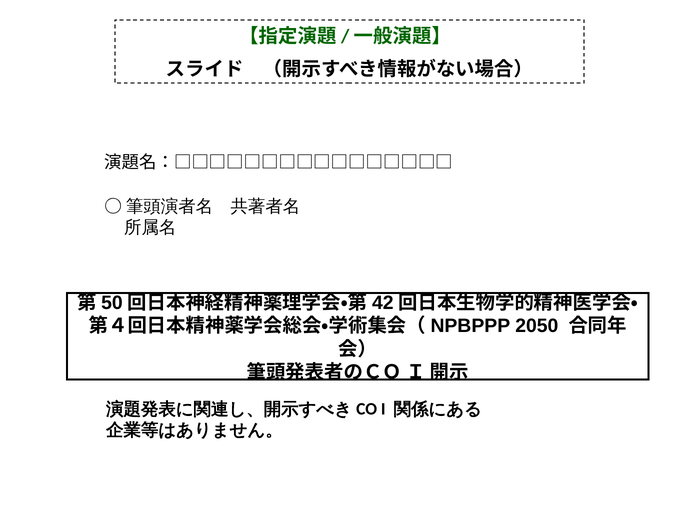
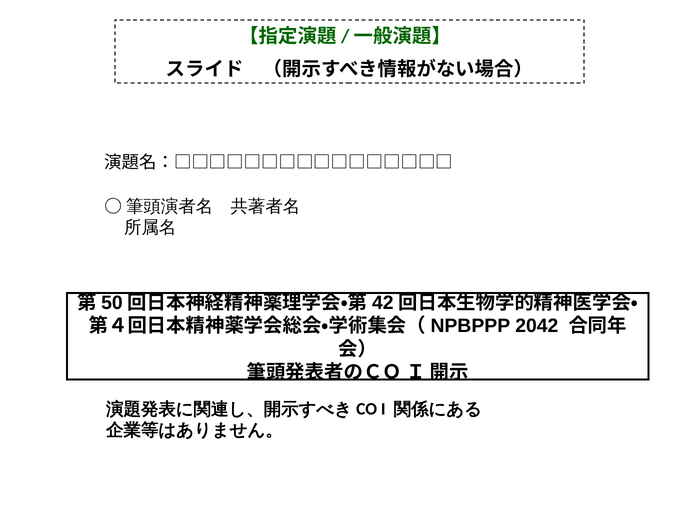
2050: 2050 -> 2042 (537, 326)
